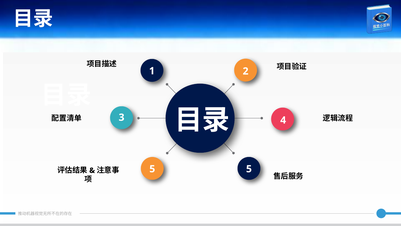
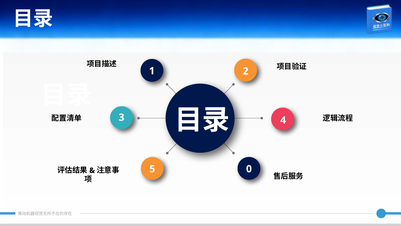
5 5: 5 -> 0 (249, 169)
